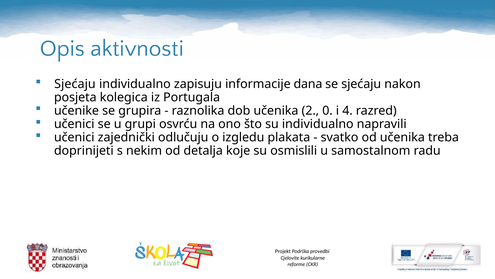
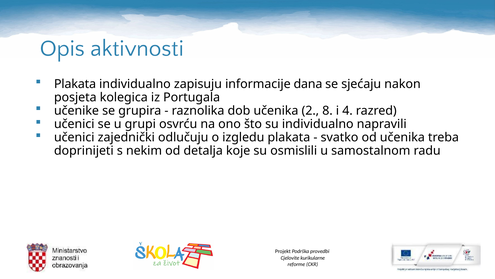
Sjećaju: Sjećaju -> Plakata (75, 84)
0: 0 -> 8 (327, 110)
